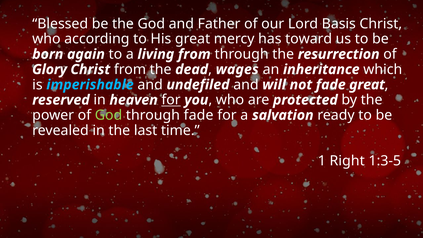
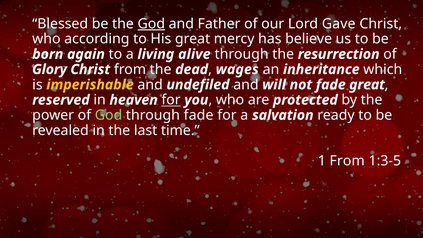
God underline: none -> present (151, 24)
Basis: Basis -> Gave (339, 24)
toward: toward -> believe (309, 39)
living from: from -> alive (194, 54)
imperishable colour: light blue -> yellow (90, 85)
1 Right: Right -> From (347, 161)
